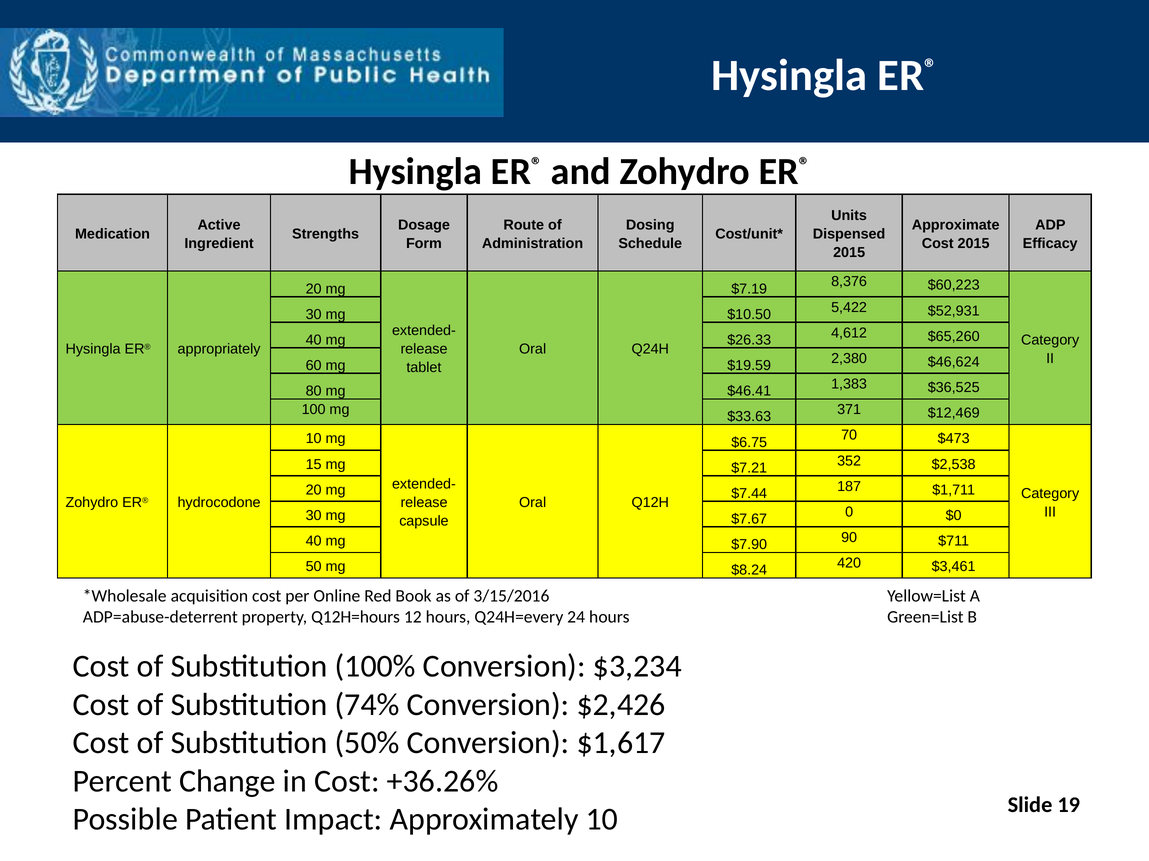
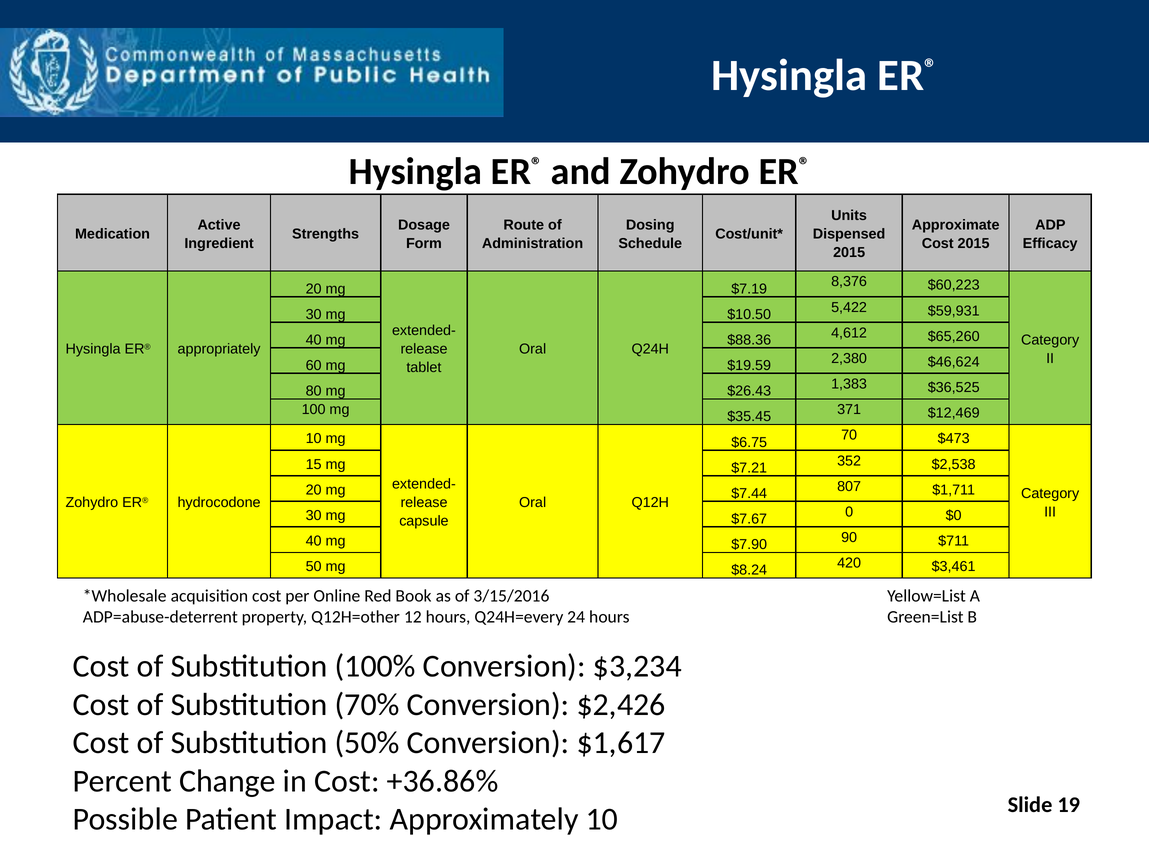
$52,931: $52,931 -> $59,931 (954, 311)
$26.33: $26.33 -> $88.36 (749, 340)
$46.41: $46.41 -> $26.43 (749, 391)
$33.63: $33.63 -> $35.45 (749, 417)
187: 187 -> 807 (849, 487)
Q12H=hours: Q12H=hours -> Q12H=other (356, 618)
74%: 74% -> 70% (367, 705)
+36.26%: +36.26% -> +36.86% (443, 782)
